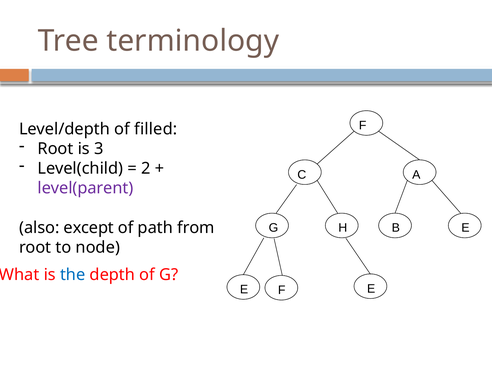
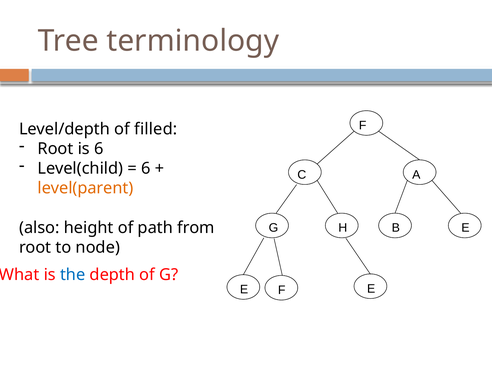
is 3: 3 -> 6 (99, 149)
2: 2 -> 6 (146, 169)
level(parent colour: purple -> orange (85, 188)
except: except -> height (89, 228)
